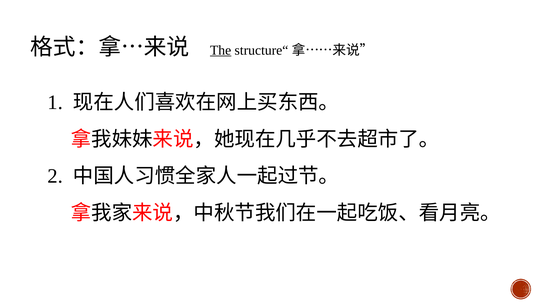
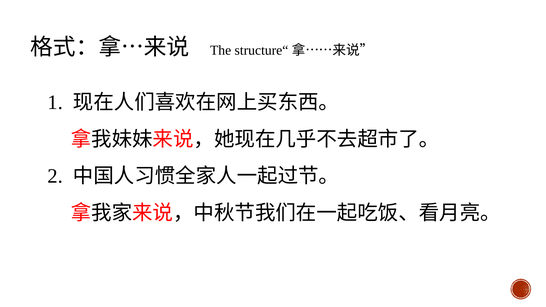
The underline: present -> none (221, 50)
